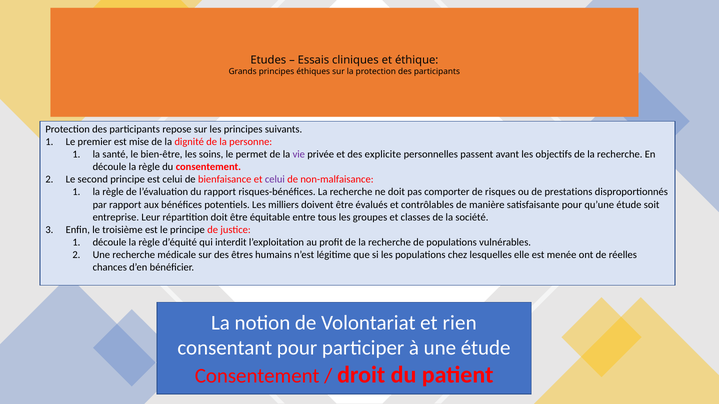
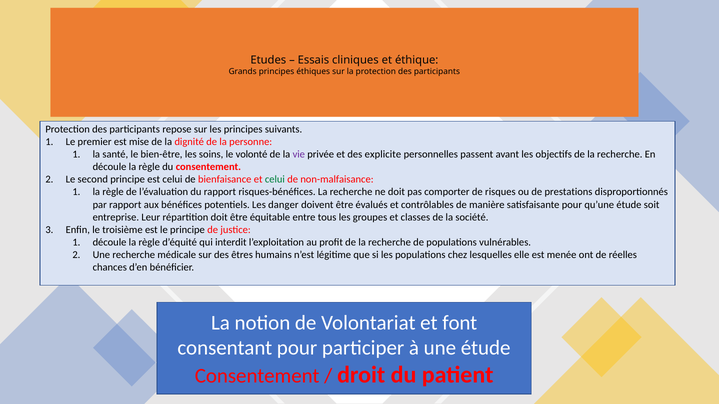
permet: permet -> volonté (252, 154)
celui colour: purple -> green (275, 180)
milliers: milliers -> danger (283, 205)
rien: rien -> font (460, 323)
